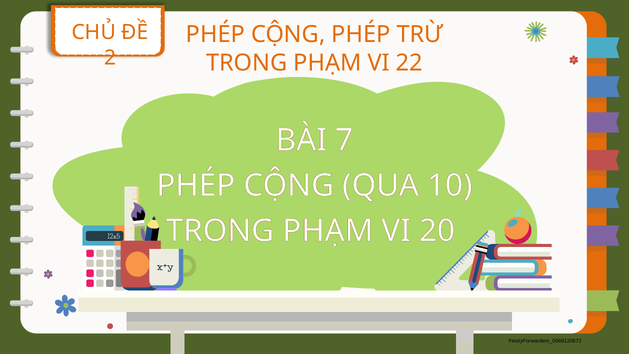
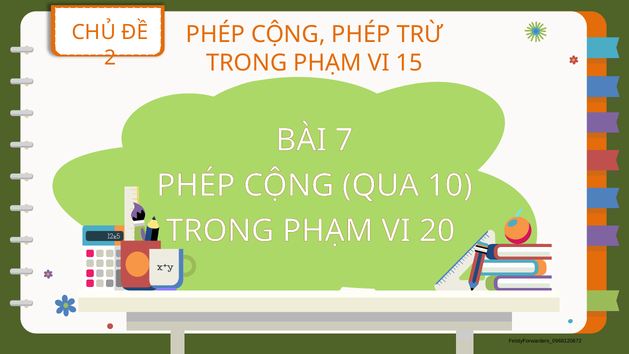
22: 22 -> 15 (409, 63)
